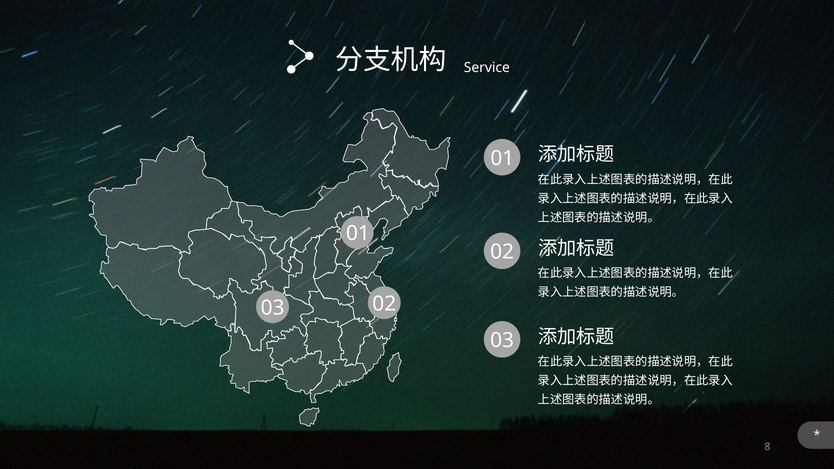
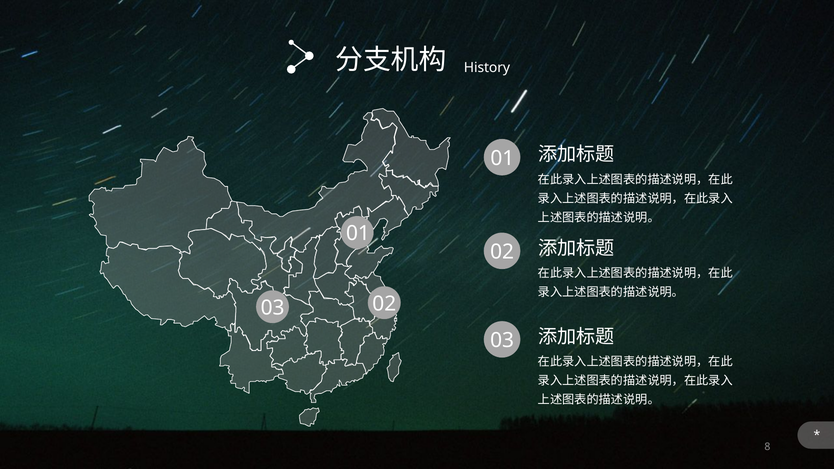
Service: Service -> History (487, 68)
